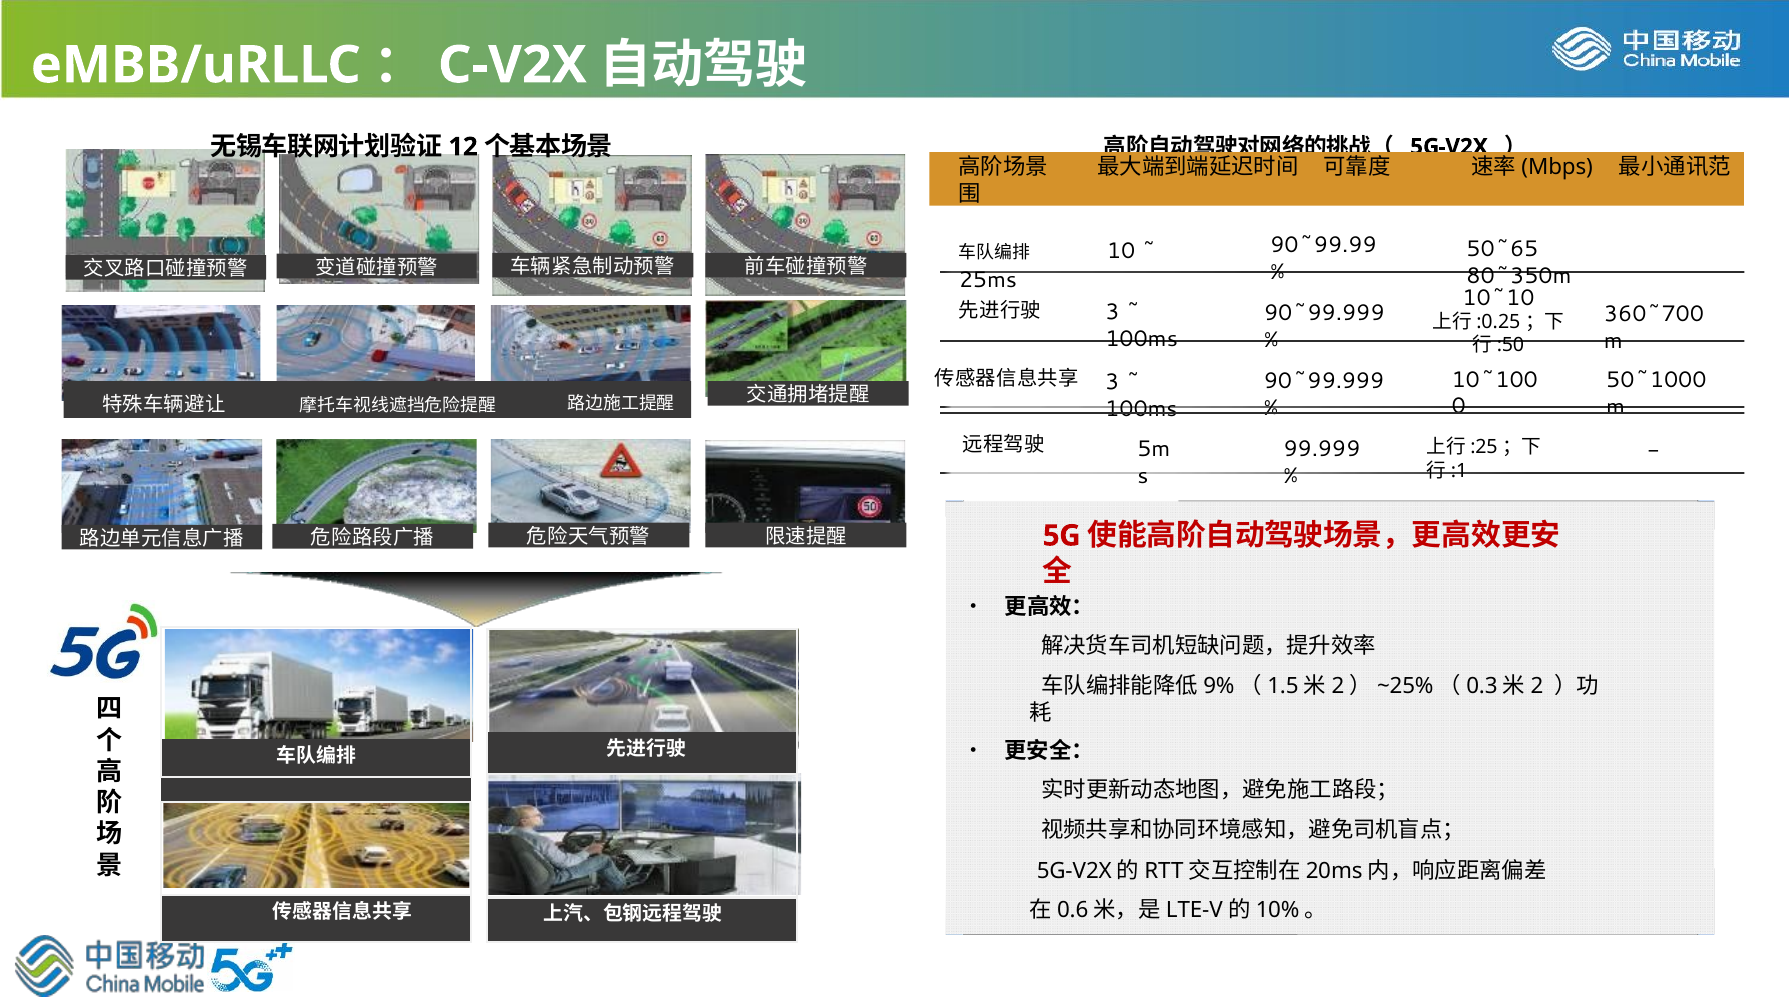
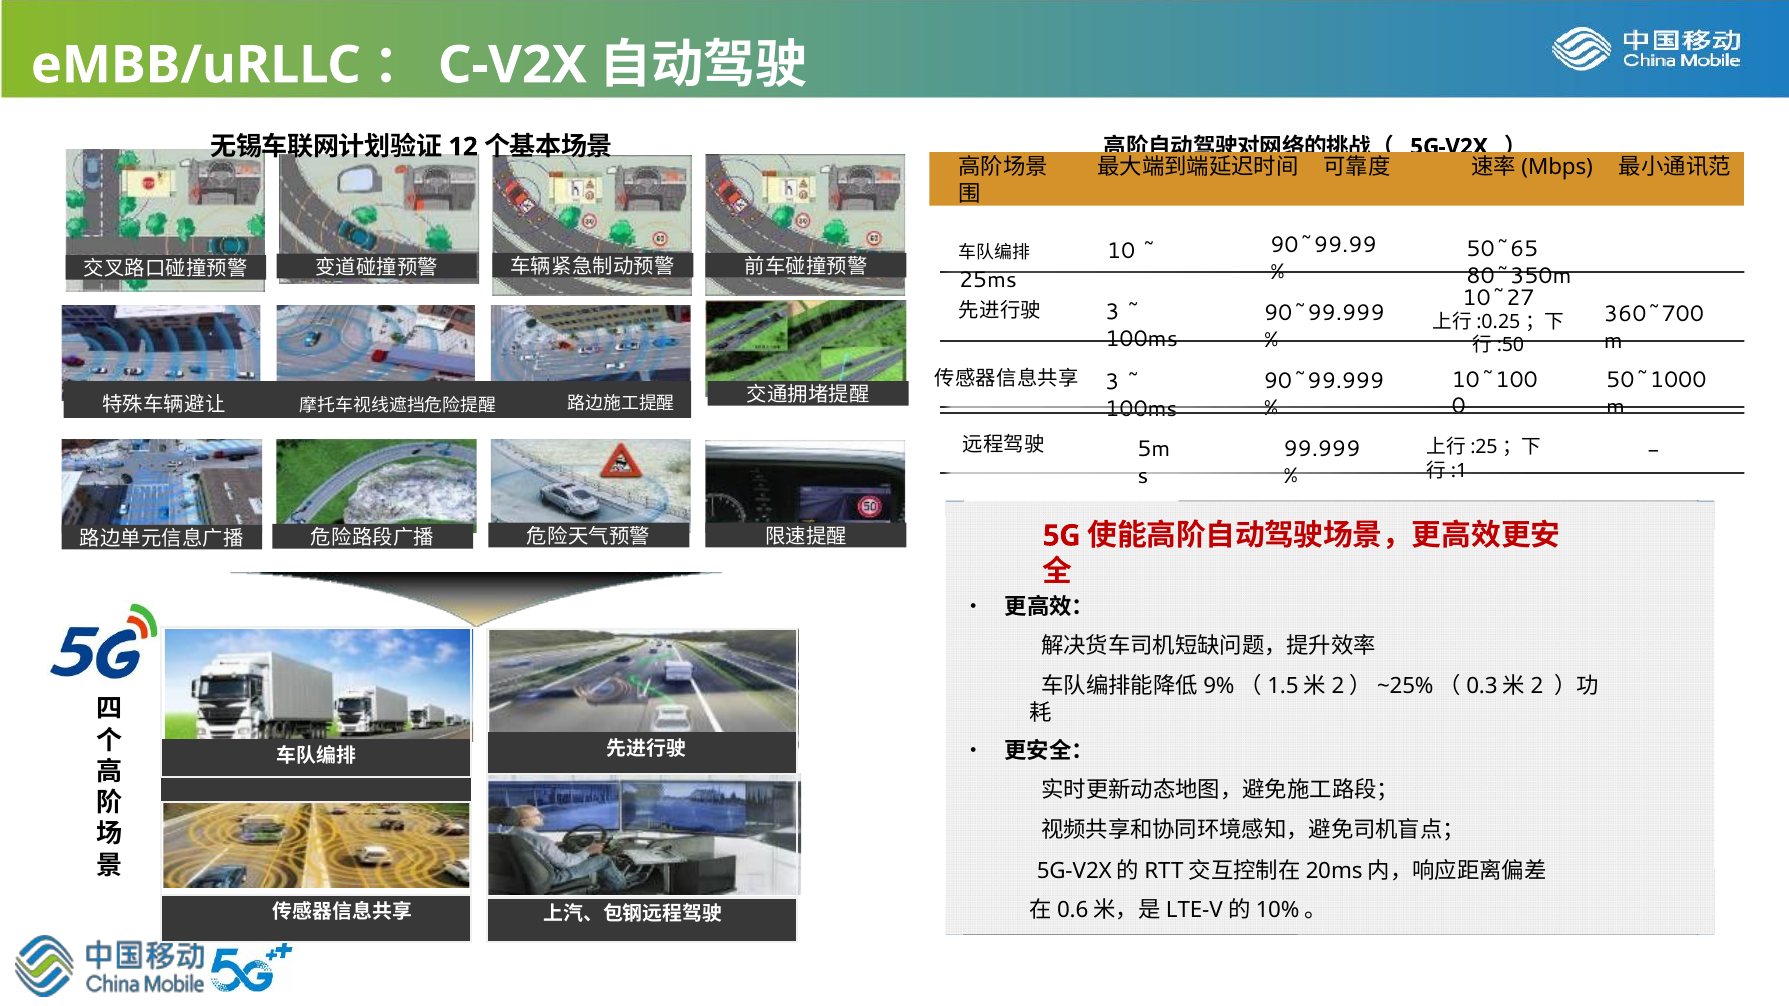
10~10: 10~10 -> 10~27 (1499, 298)
